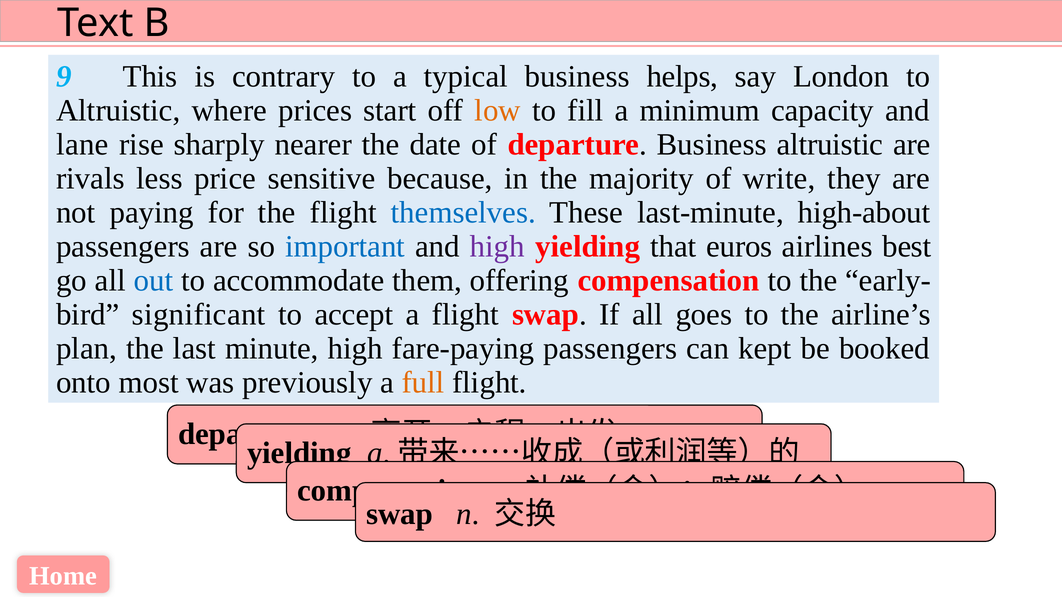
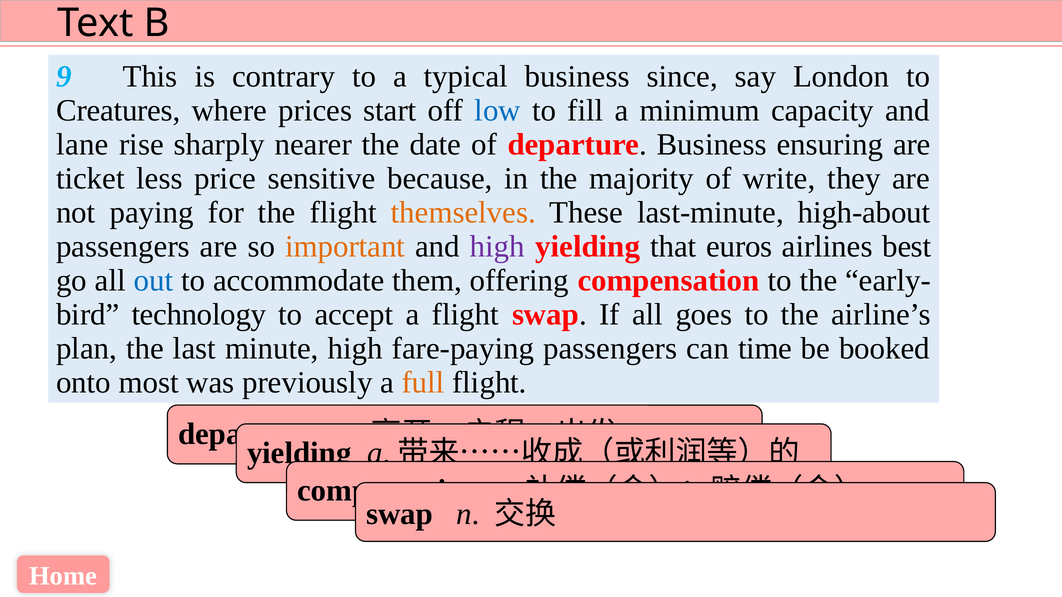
helps: helps -> since (682, 76)
Altruistic: Altruistic -> Creatures (118, 110)
low colour: orange -> blue (498, 110)
Business altruistic: altruistic -> ensuring (830, 144)
rivals: rivals -> ticket (90, 178)
themselves colour: blue -> orange (463, 212)
important colour: blue -> orange (345, 246)
significant: significant -> technology (199, 314)
kept: kept -> time (765, 348)
